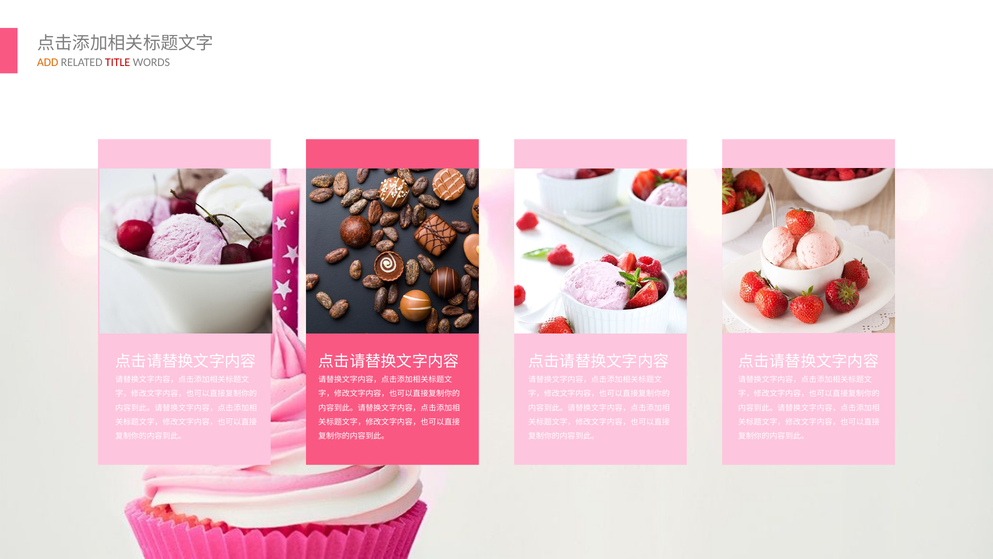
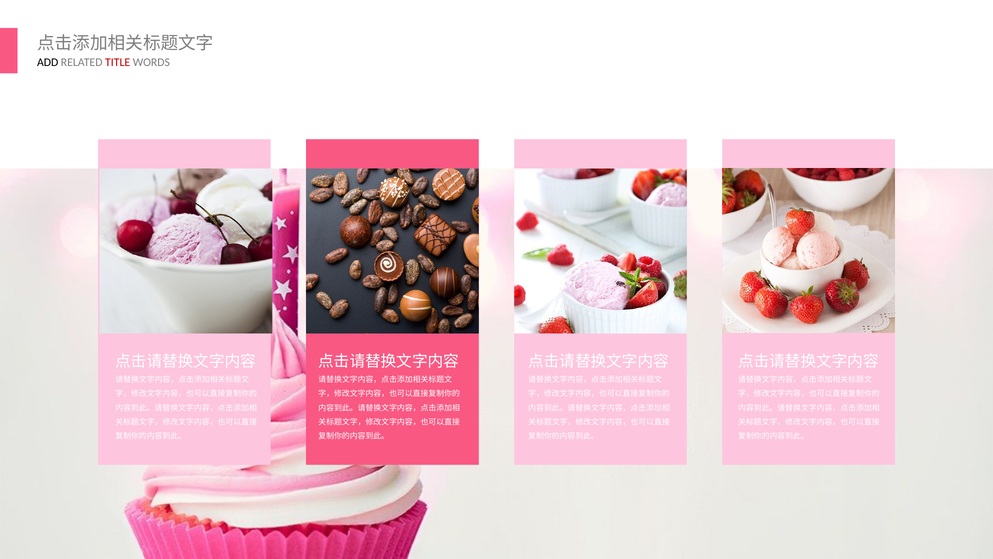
ADD colour: orange -> black (48, 62)
